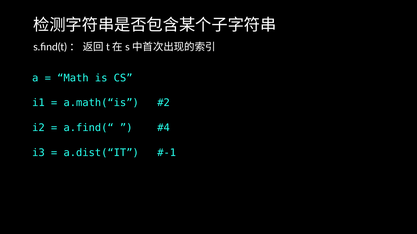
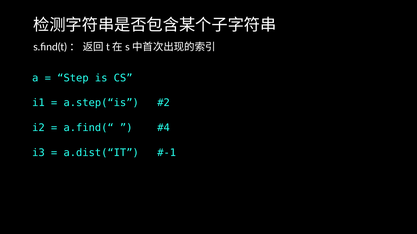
Math: Math -> Step (73, 78)
a.math(“is: a.math(“is -> a.step(“is (101, 103)
